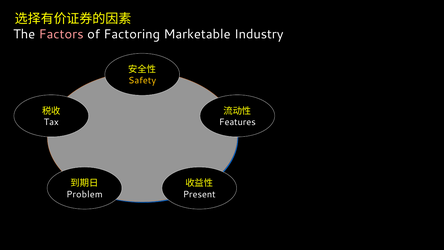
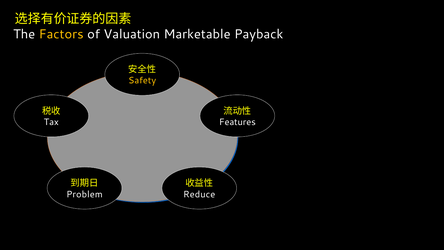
Factors colour: pink -> yellow (61, 34)
Factoring: Factoring -> Valuation (132, 34)
Industry: Industry -> Payback (259, 34)
Present: Present -> Reduce (199, 194)
